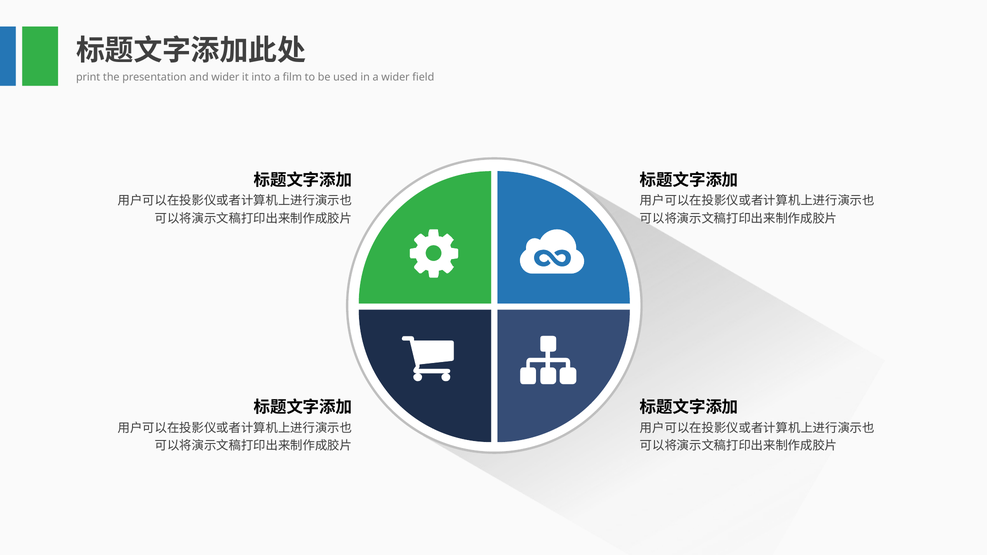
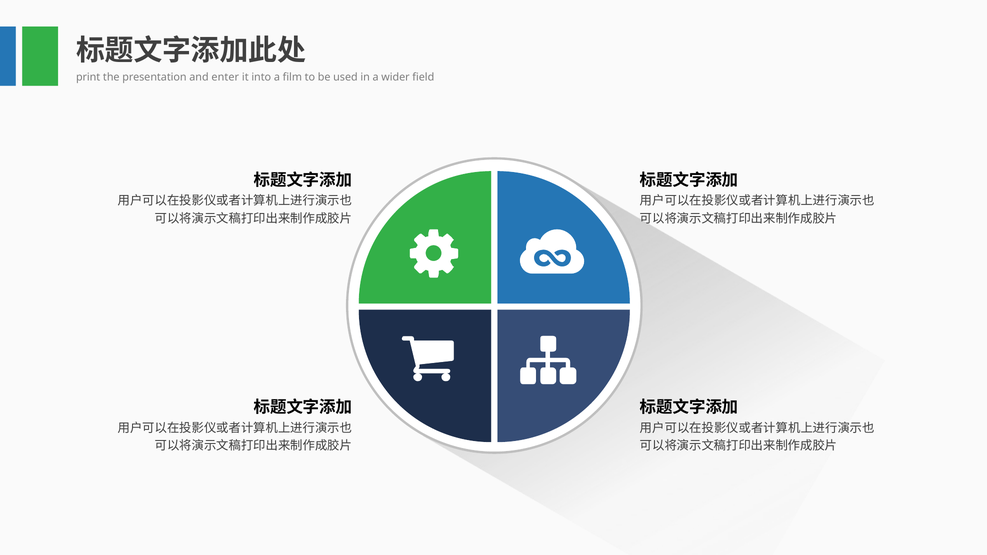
and wider: wider -> enter (225, 77)
